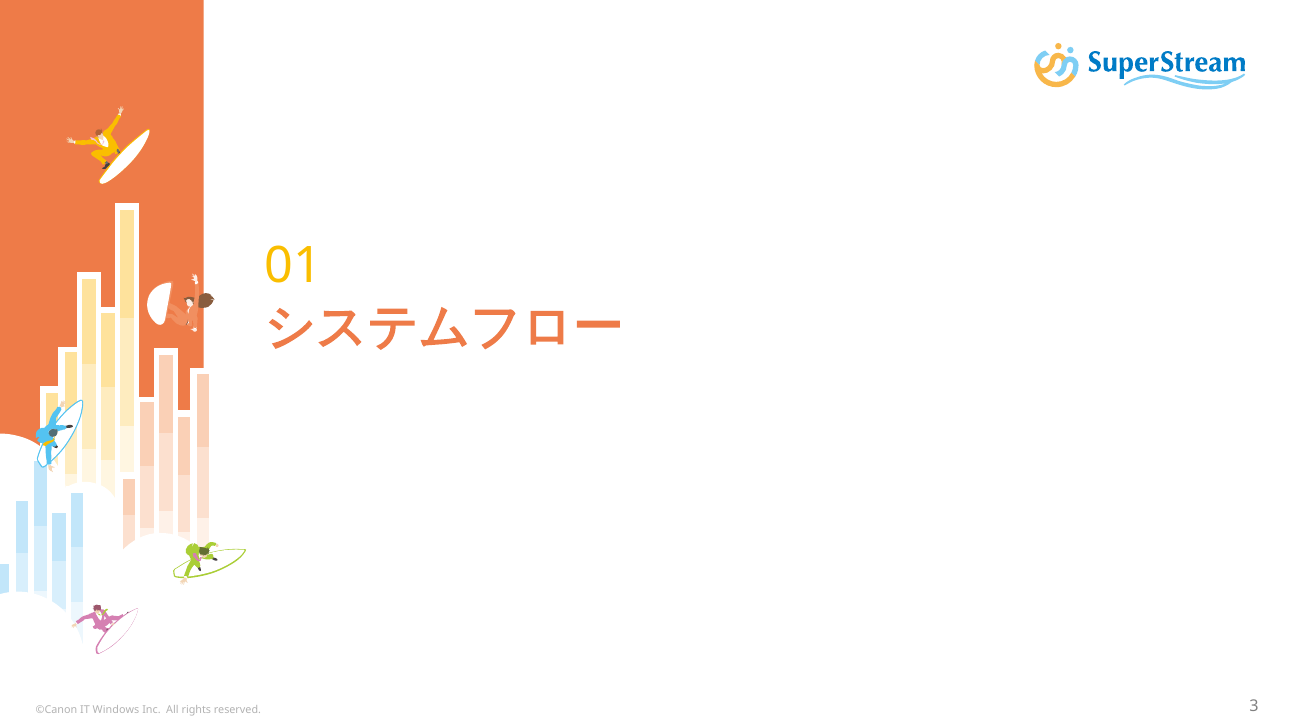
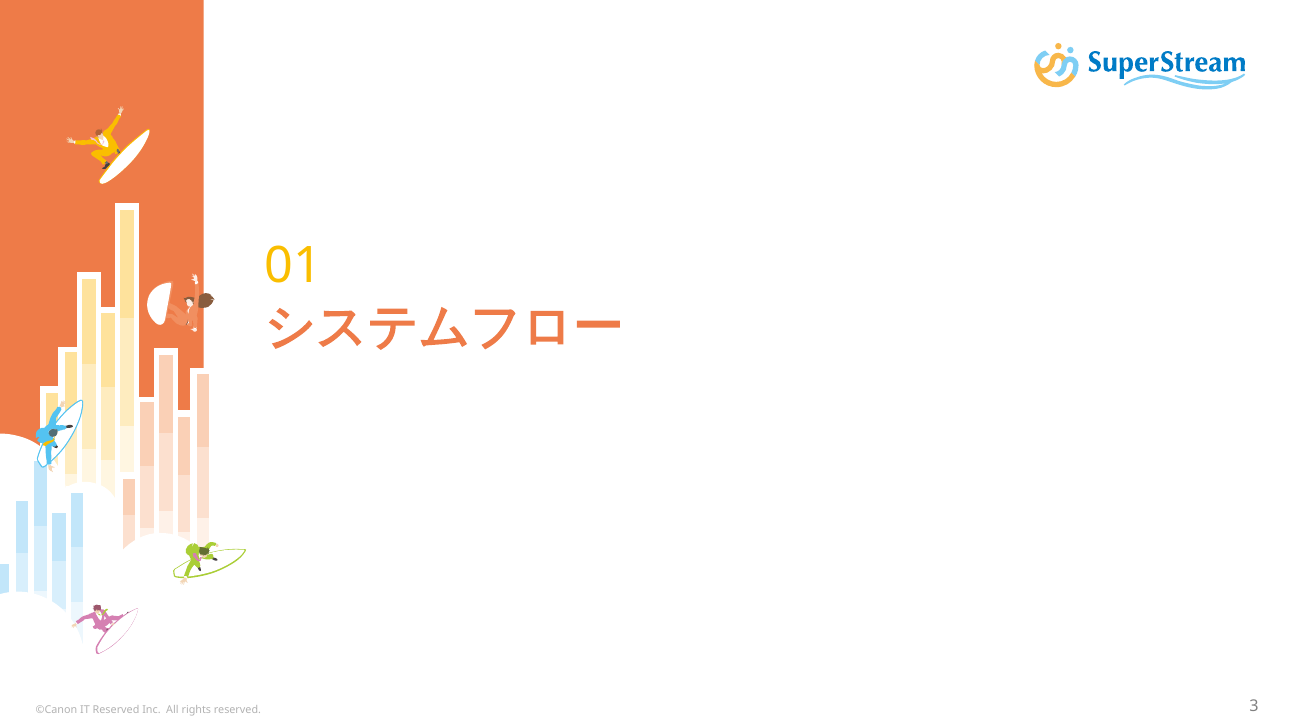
IT Windows: Windows -> Reserved (116, 710)
